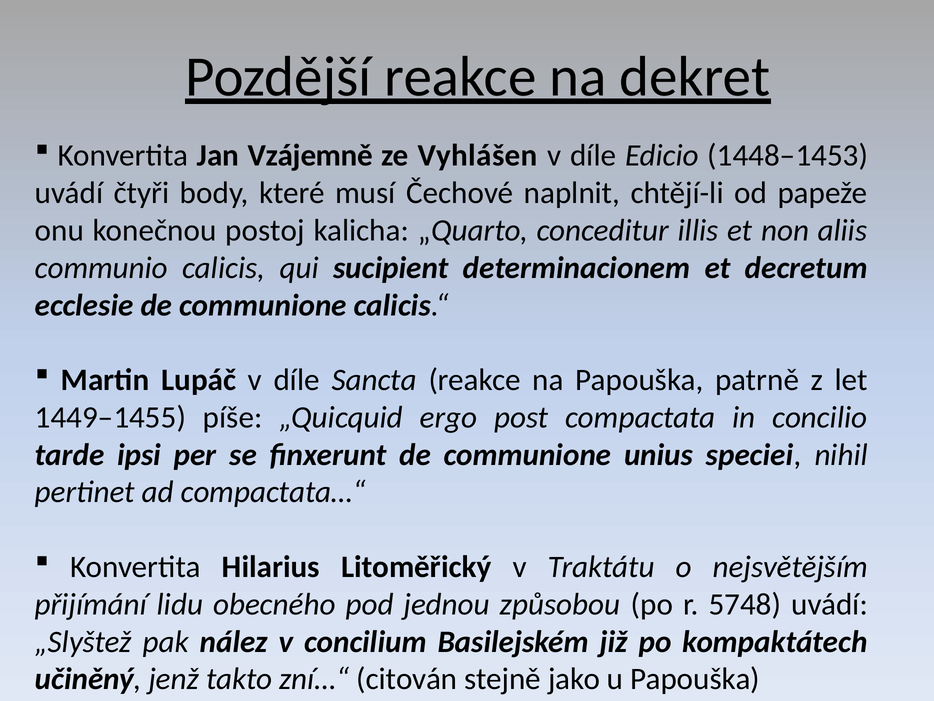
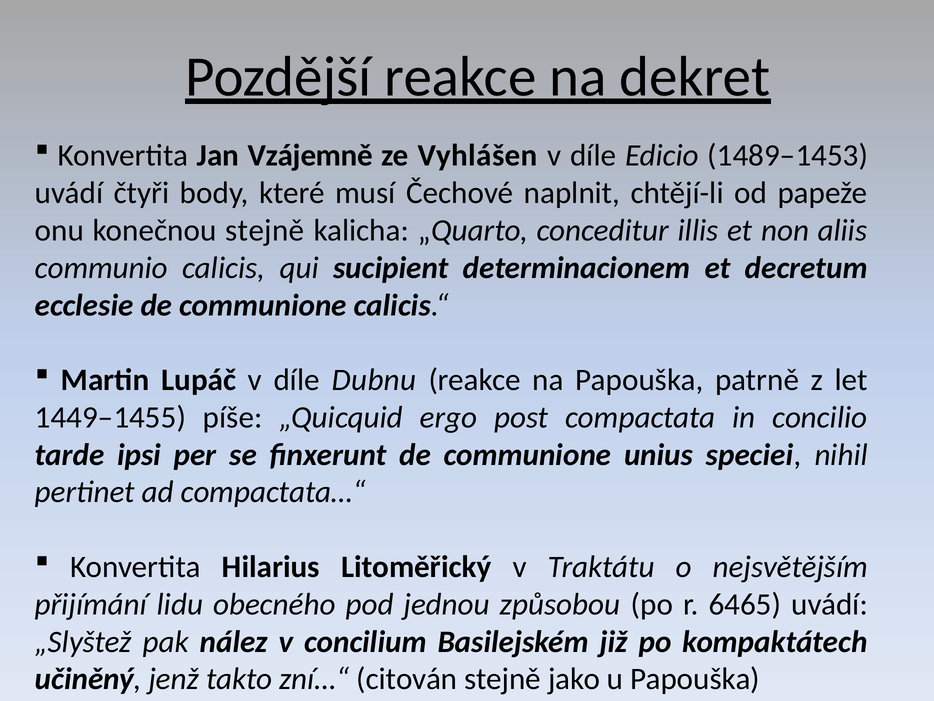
1448–1453: 1448–1453 -> 1489–1453 (788, 156)
konečnou postoj: postoj -> stejně (265, 230)
Sancta: Sancta -> Dubnu (374, 380)
5748: 5748 -> 6465 (745, 604)
